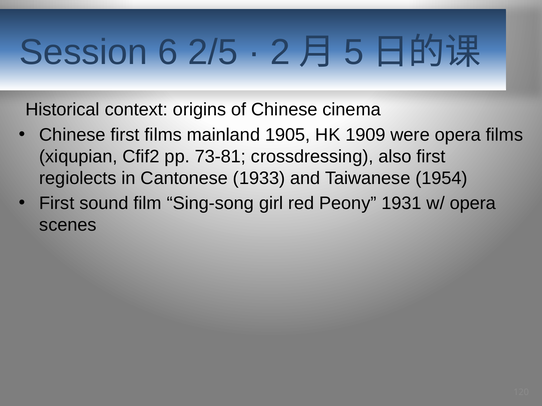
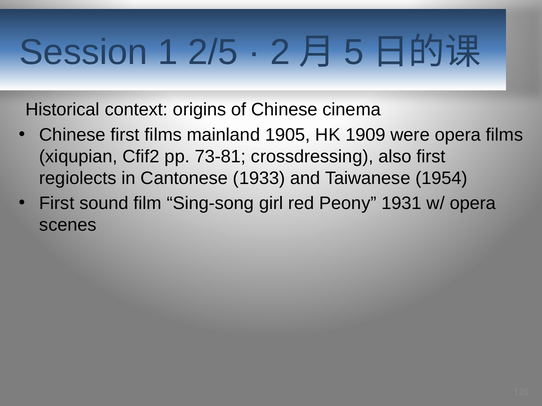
6: 6 -> 1 (168, 52)
